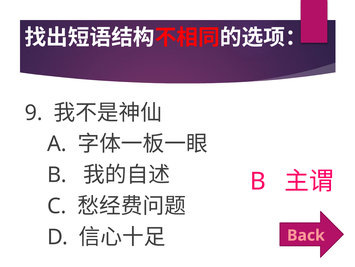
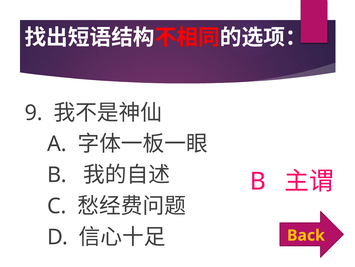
Back colour: pink -> yellow (306, 235)
